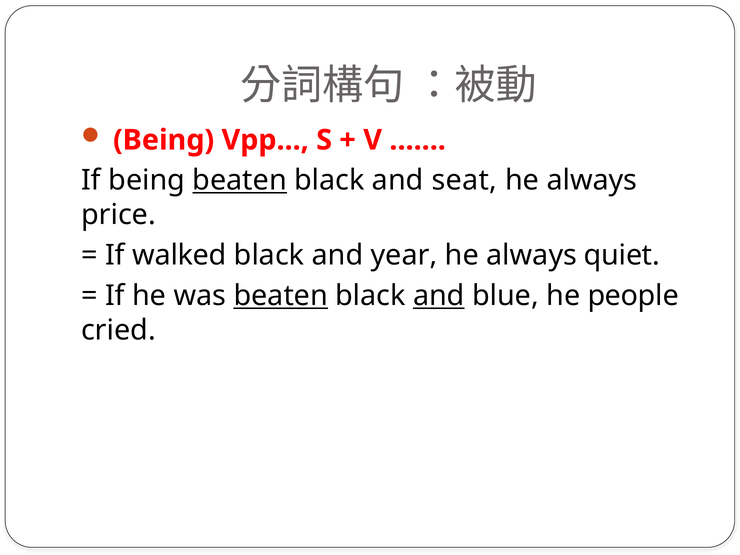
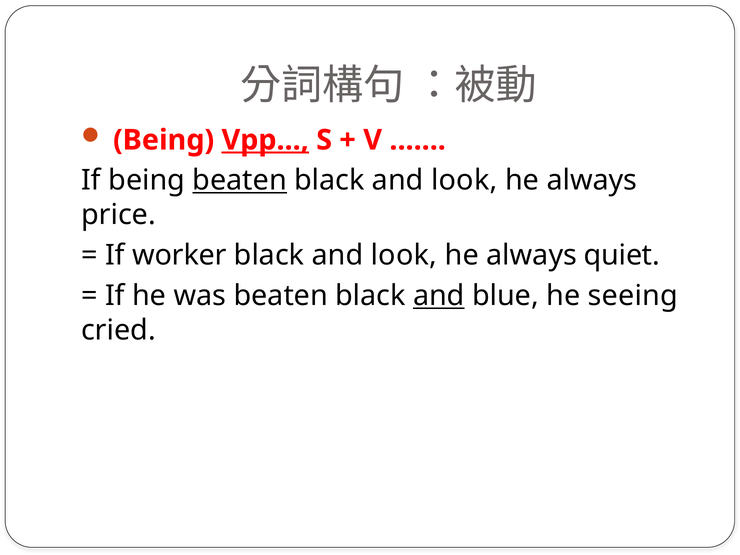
Vpp underline: none -> present (265, 140)
seat: seat -> look (464, 180)
walked: walked -> worker (179, 255)
year: year -> look (404, 255)
beaten underline: present -> none (281, 296)
people: people -> seeing (633, 296)
